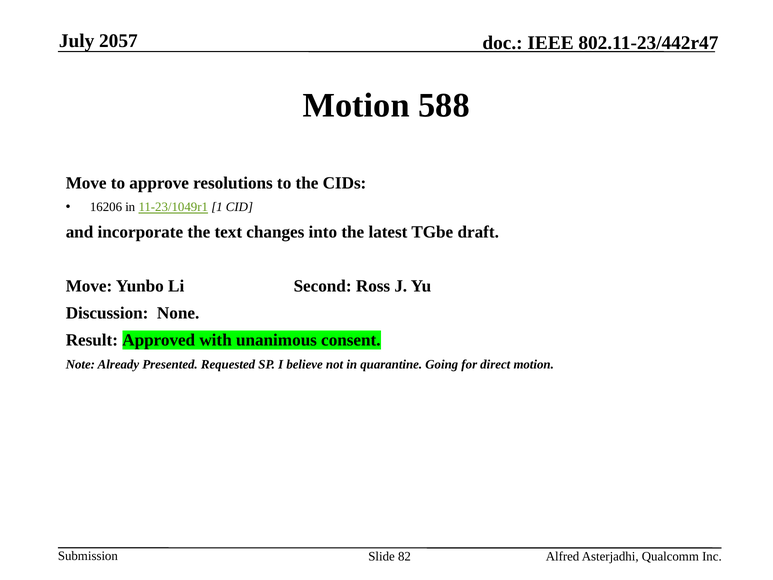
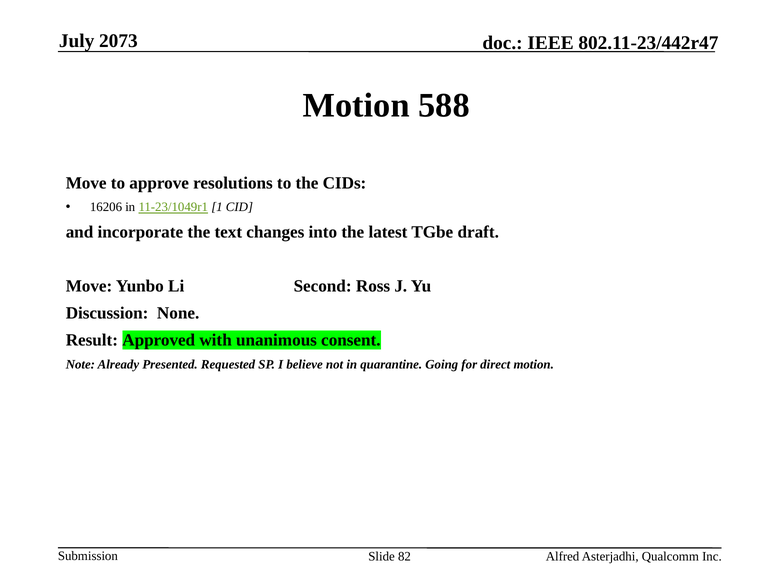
2057: 2057 -> 2073 (118, 41)
